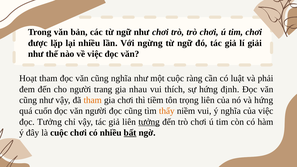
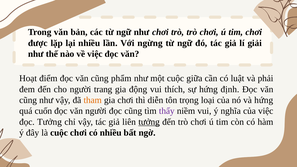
Hoạt tham: tham -> điểm (48, 78)
cũng nghĩa: nghĩa -> phẩm (121, 78)
ràng: ràng -> giữa (194, 78)
nhau: nhau -> động (138, 89)
tiềm: tiềm -> diễn (155, 100)
trọng liên: liên -> loại (208, 100)
thấy colour: orange -> purple (167, 111)
bất underline: present -> none (130, 133)
